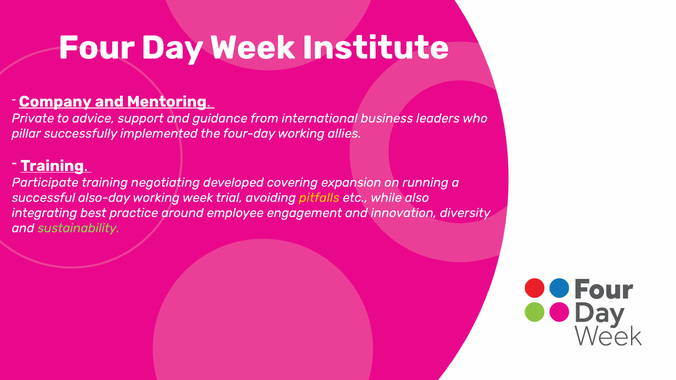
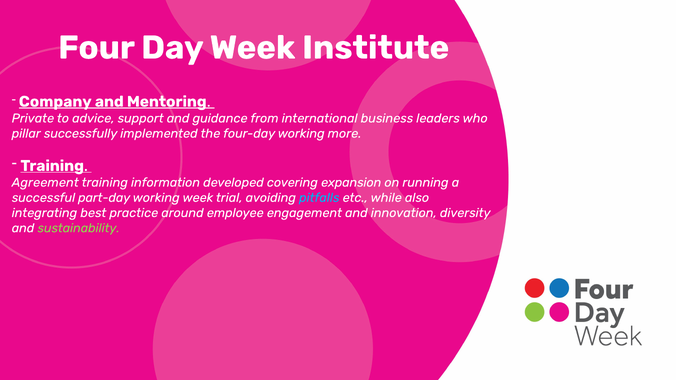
allies: allies -> more (345, 134)
Participate: Participate -> Agreement (45, 183)
negotiating: negotiating -> information (166, 183)
also-day: also-day -> part-day (104, 198)
pitfalls colour: yellow -> light blue (319, 198)
